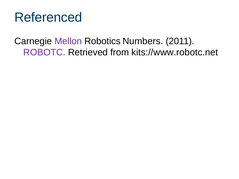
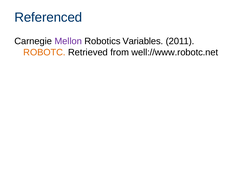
Numbers: Numbers -> Variables (143, 41)
ROBOTC colour: purple -> orange (44, 52)
kits://www.robotc.net: kits://www.robotc.net -> well://www.robotc.net (175, 52)
